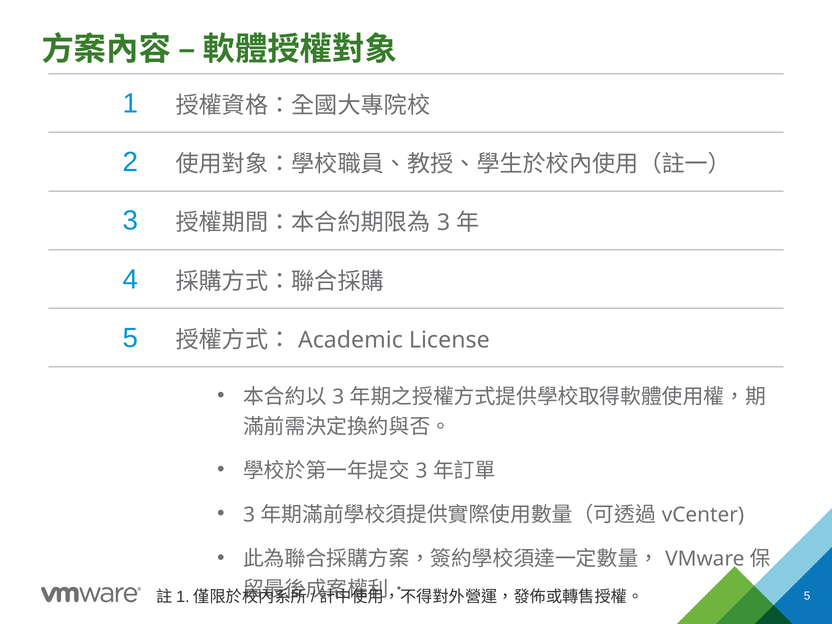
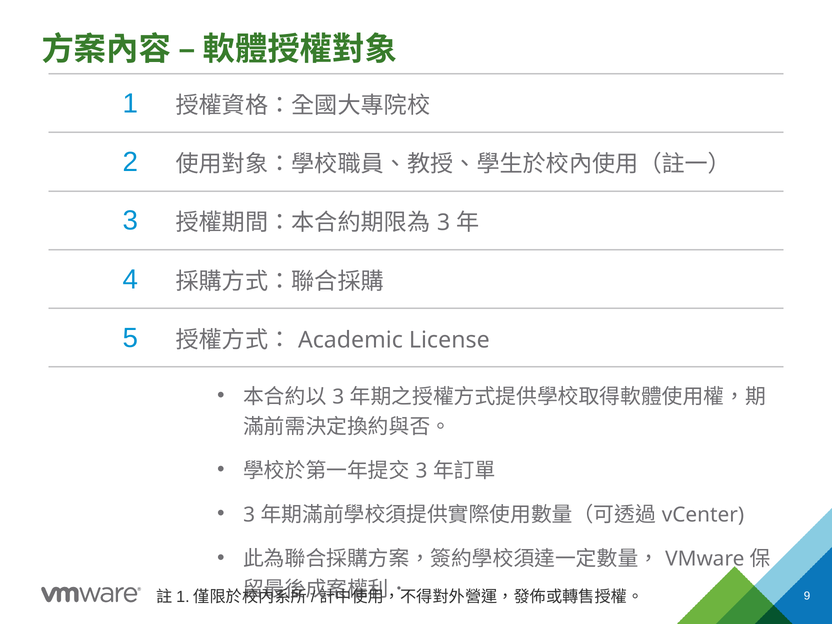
5: 5 -> 9 (807, 596)
